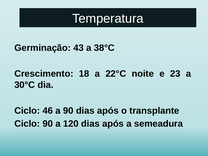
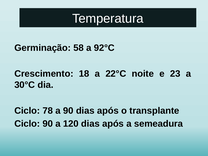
43: 43 -> 58 (79, 48)
38°C: 38°C -> 92°C (104, 48)
46: 46 -> 78 (48, 111)
